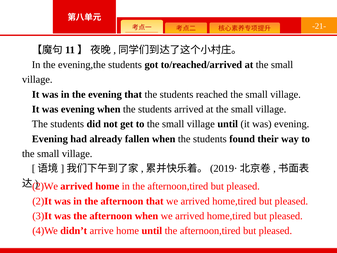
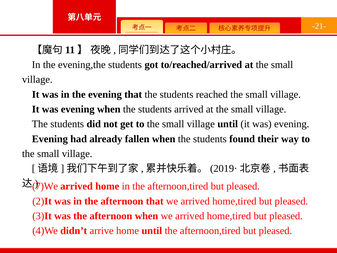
2)We: 2)We -> 7)We (45, 186)
